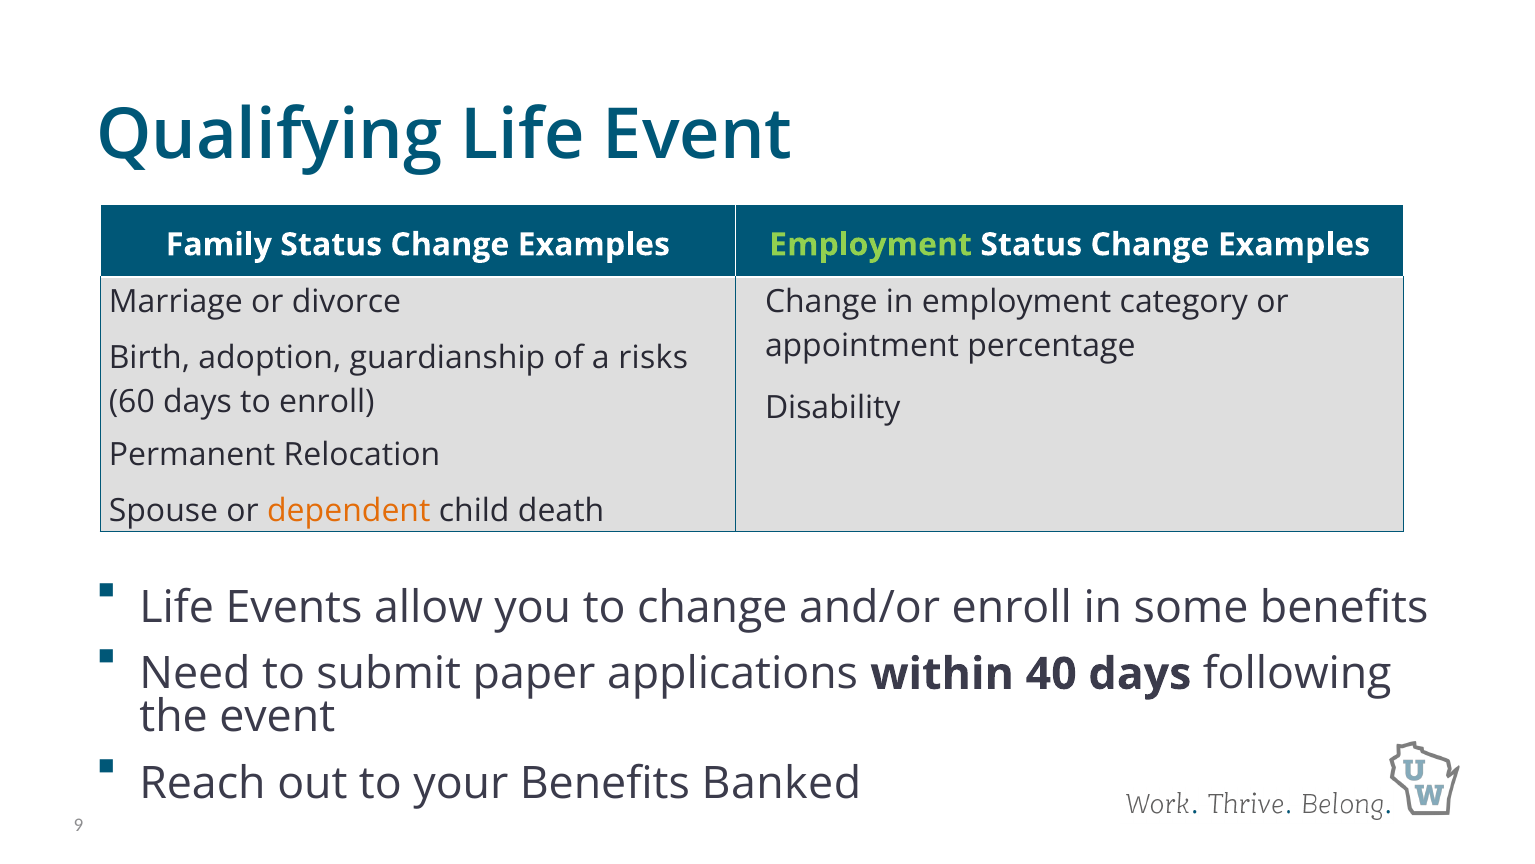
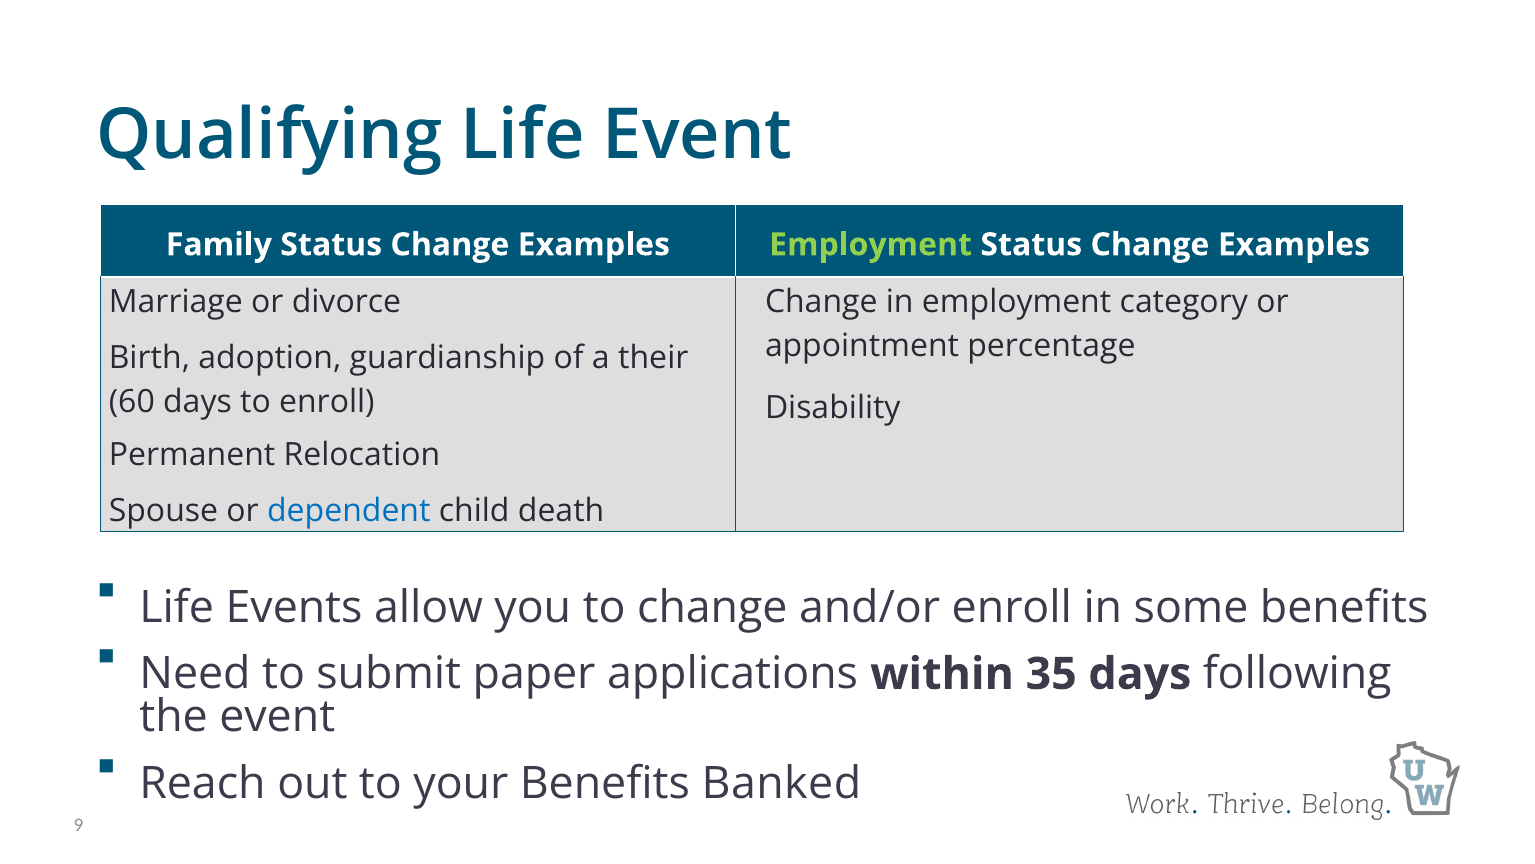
risks: risks -> their (653, 358)
dependent colour: orange -> blue (349, 511)
40: 40 -> 35 (1051, 674)
